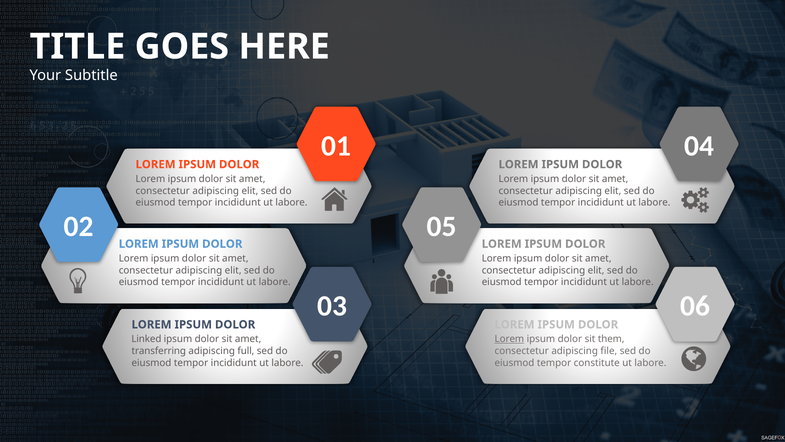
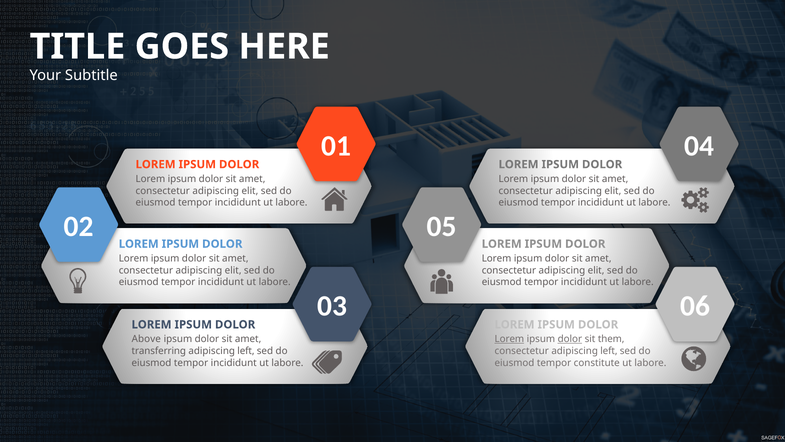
Linked: Linked -> Above (146, 339)
dolor underline: none -> present (570, 339)
full: full -> left (246, 351)
consectetur adipiscing file: file -> left (609, 351)
